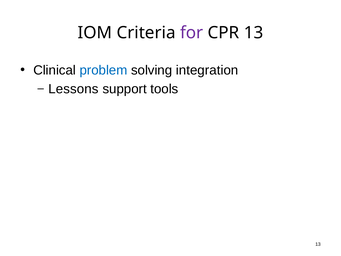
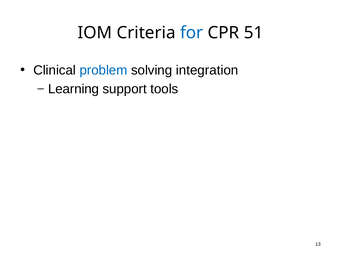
for colour: purple -> blue (192, 33)
CPR 13: 13 -> 51 (254, 33)
Lessons: Lessons -> Learning (74, 89)
